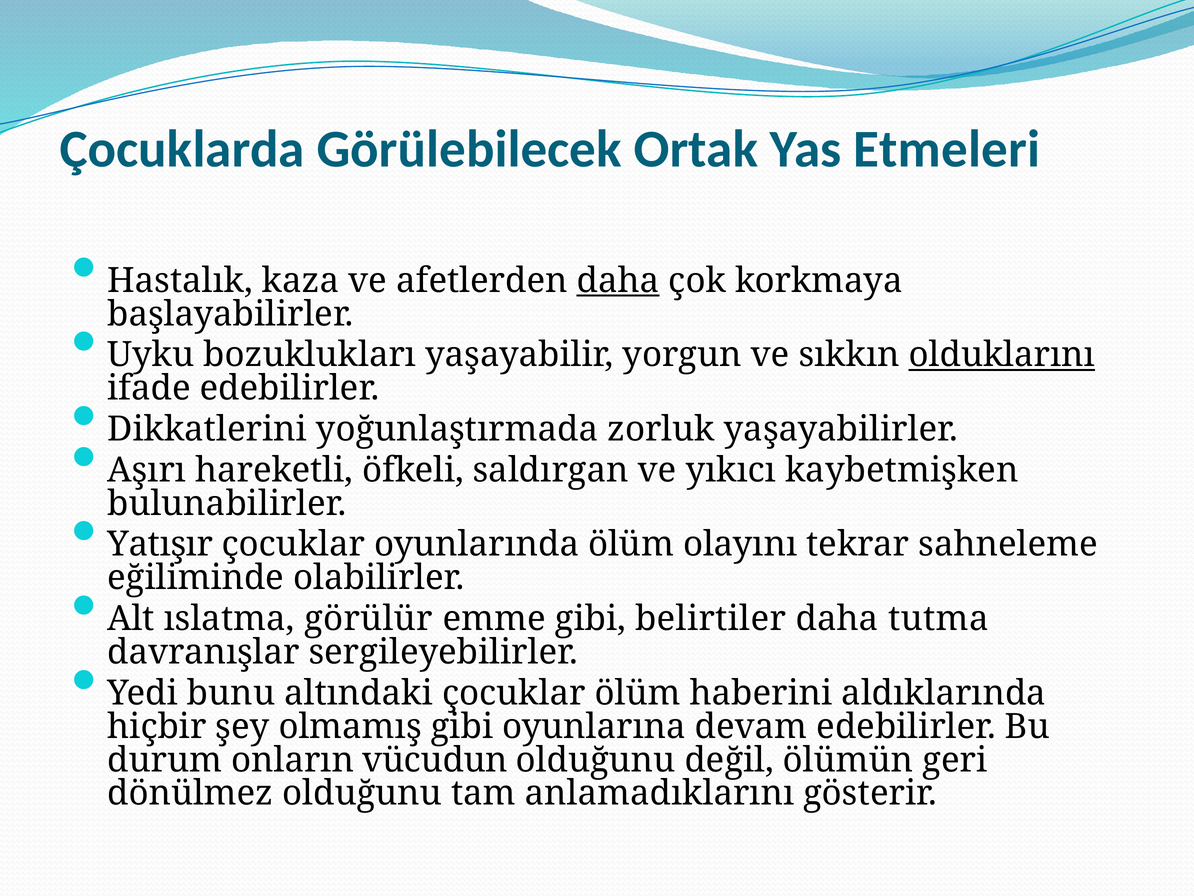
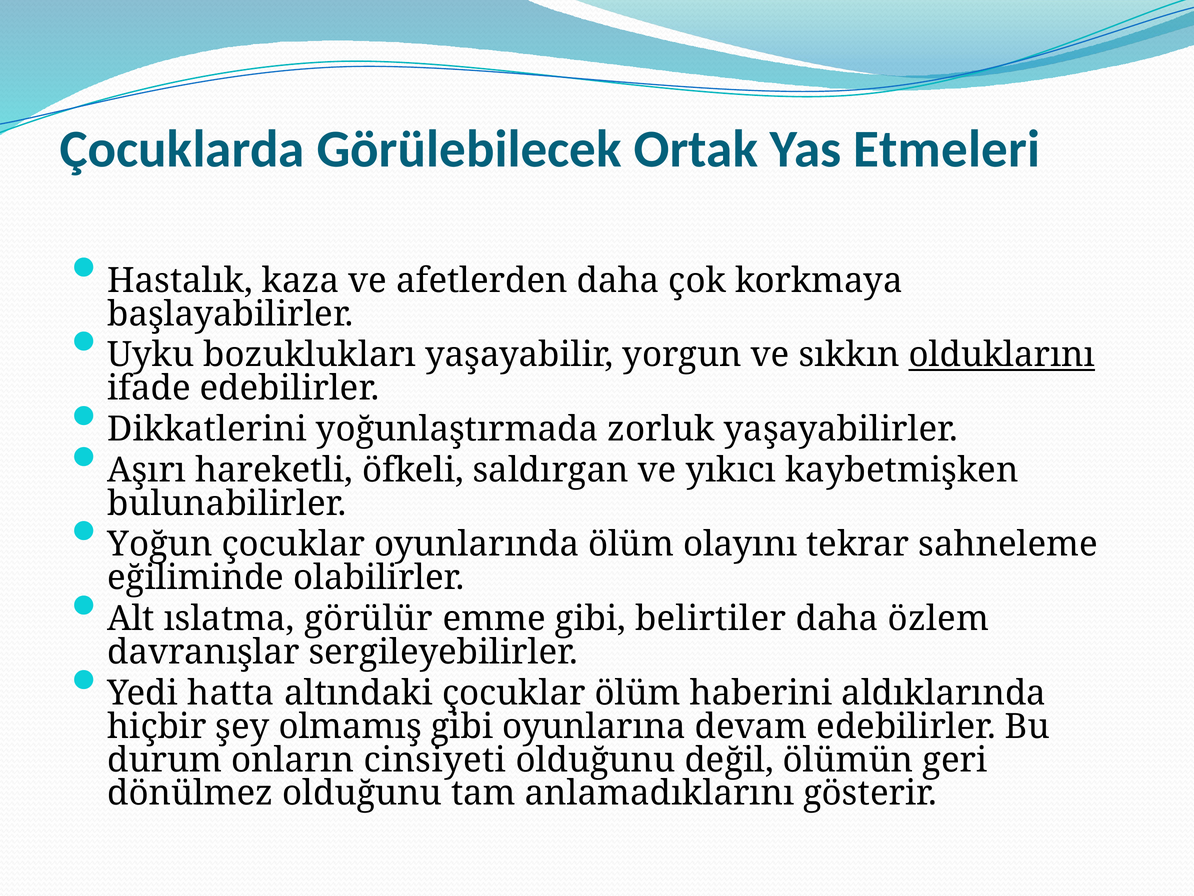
daha underline: present -> none (618, 281)
Yatışır: Yatışır -> Yoğun (160, 544)
tutma: tutma -> özlem (938, 618)
bunu: bunu -> hatta (231, 693)
vücudun: vücudun -> cinsiyeti (435, 760)
